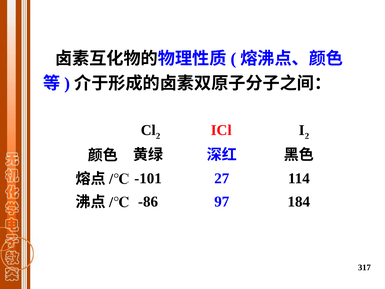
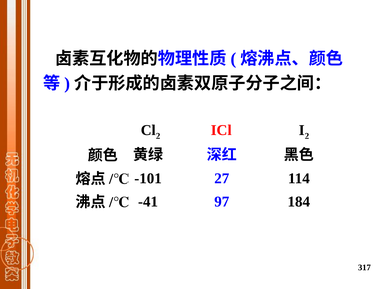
-86: -86 -> -41 (148, 202)
